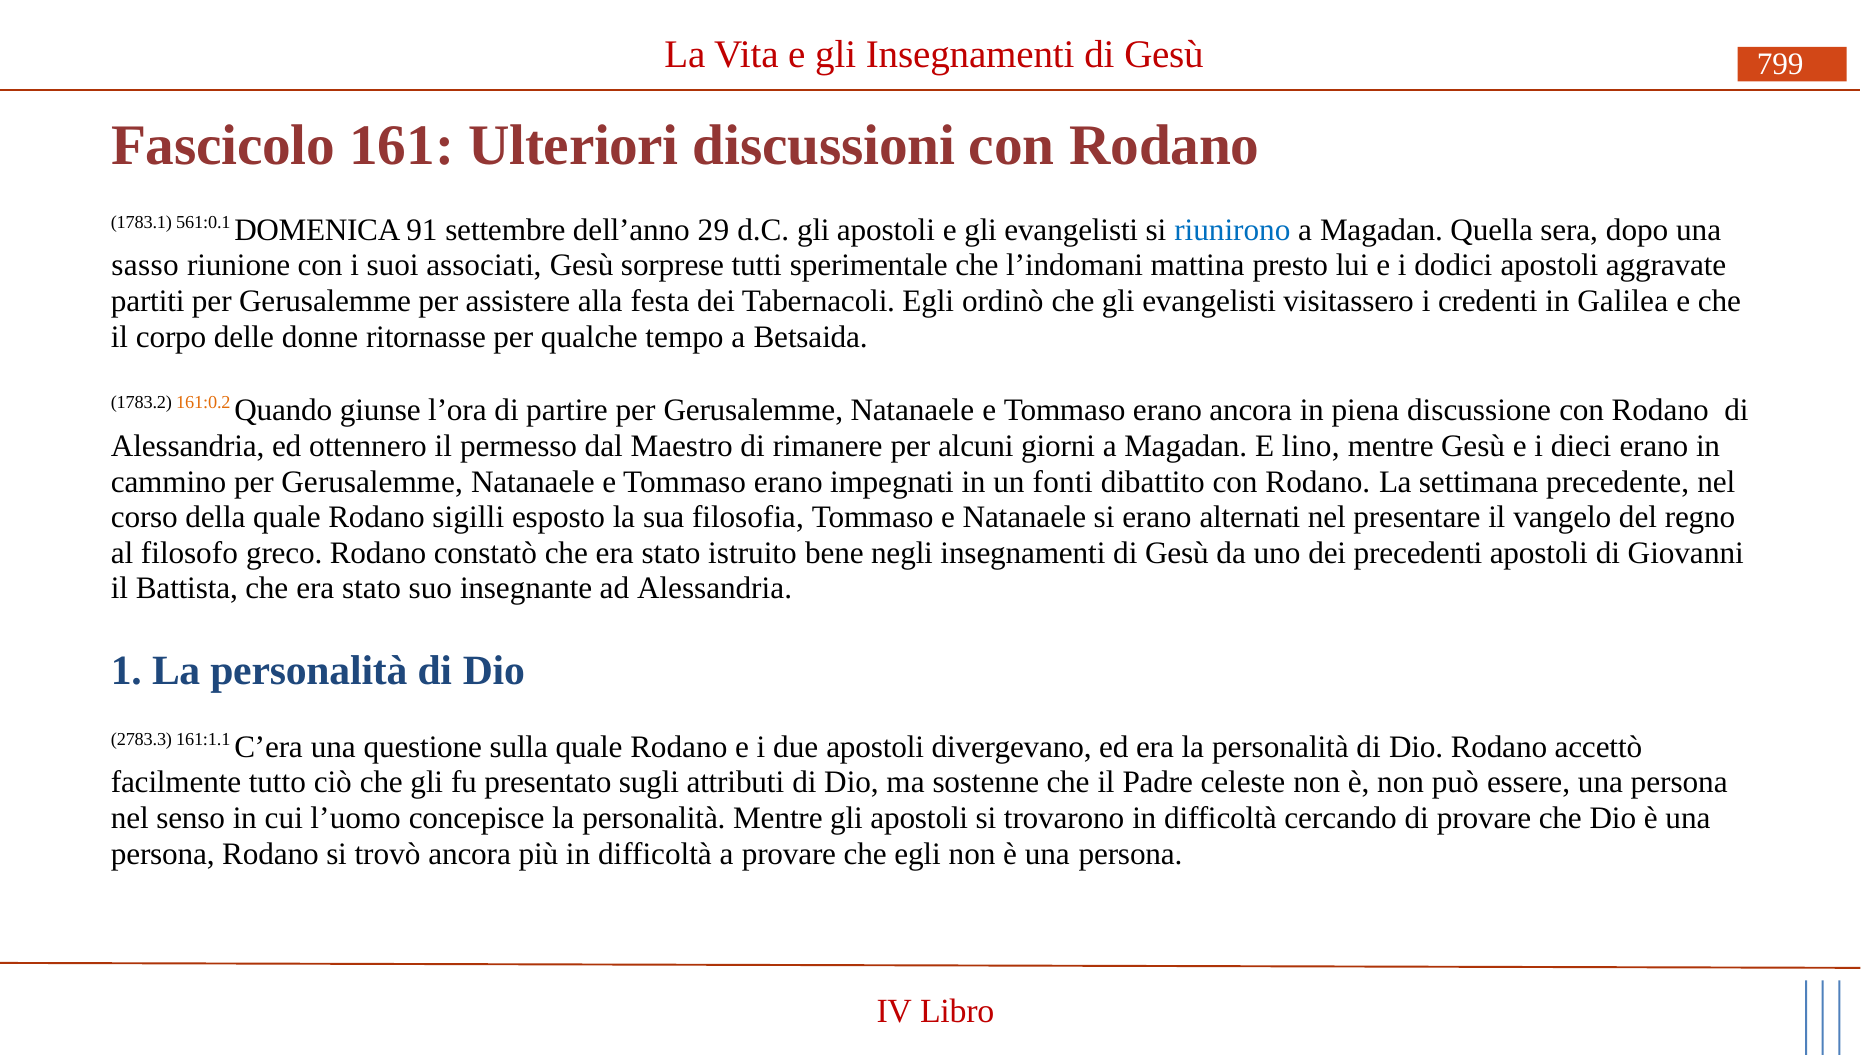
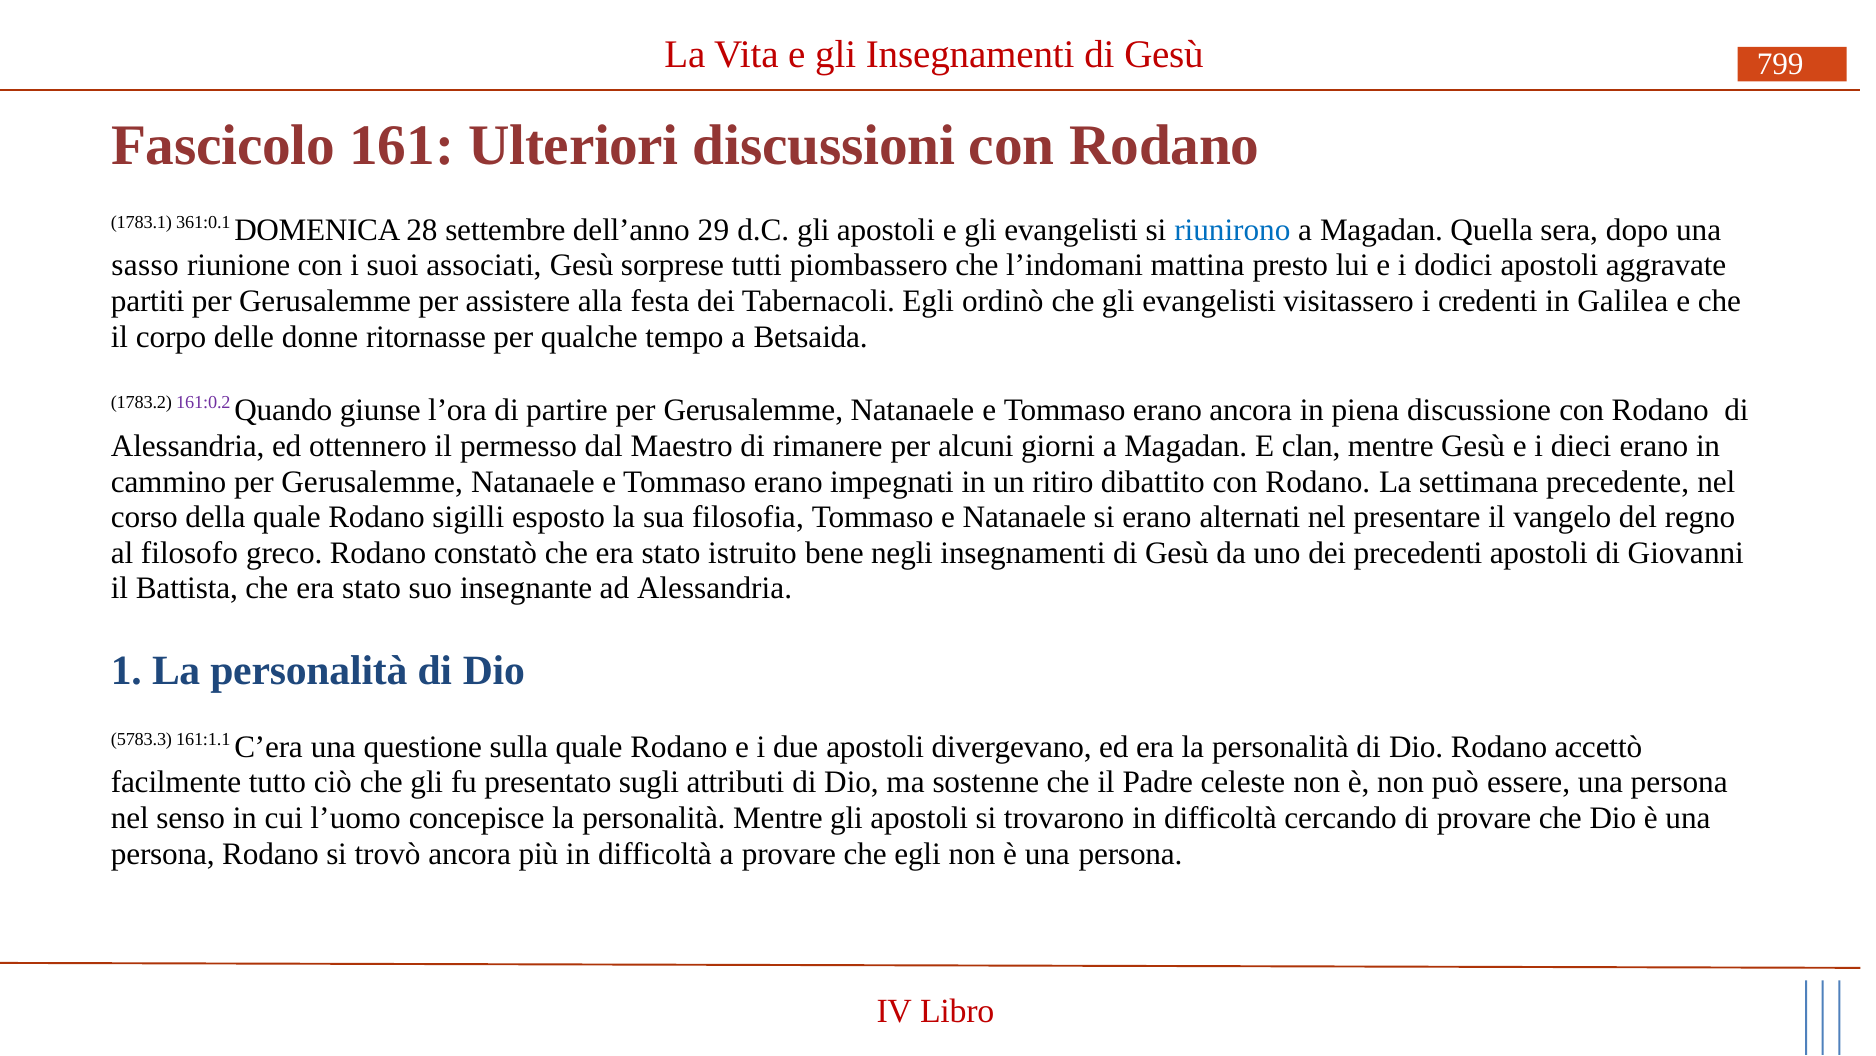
561:0.1: 561:0.1 -> 361:0.1 (203, 222)
91: 91 -> 28 (422, 230)
sperimentale: sperimentale -> piombassero (869, 266)
161:0.2 colour: orange -> purple (203, 403)
lino: lino -> clan (1311, 446)
fonti: fonti -> ritiro (1063, 482)
2783.3: 2783.3 -> 5783.3 (141, 740)
